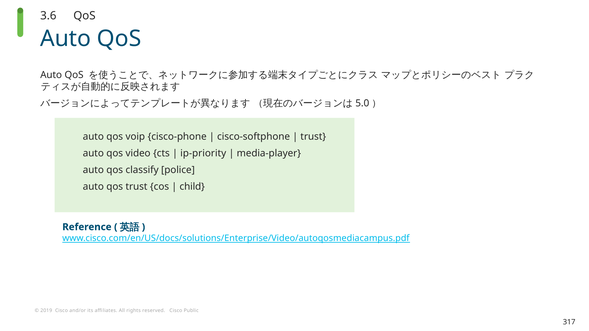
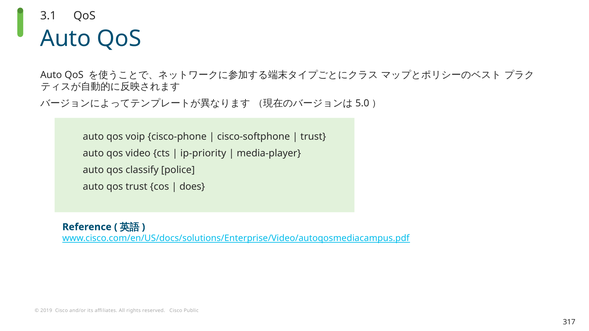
3.6: 3.6 -> 3.1 (48, 16)
child: child -> does (192, 187)
